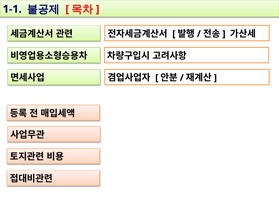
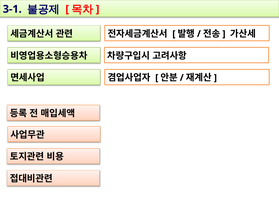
1-1: 1-1 -> 3-1 (12, 9)
